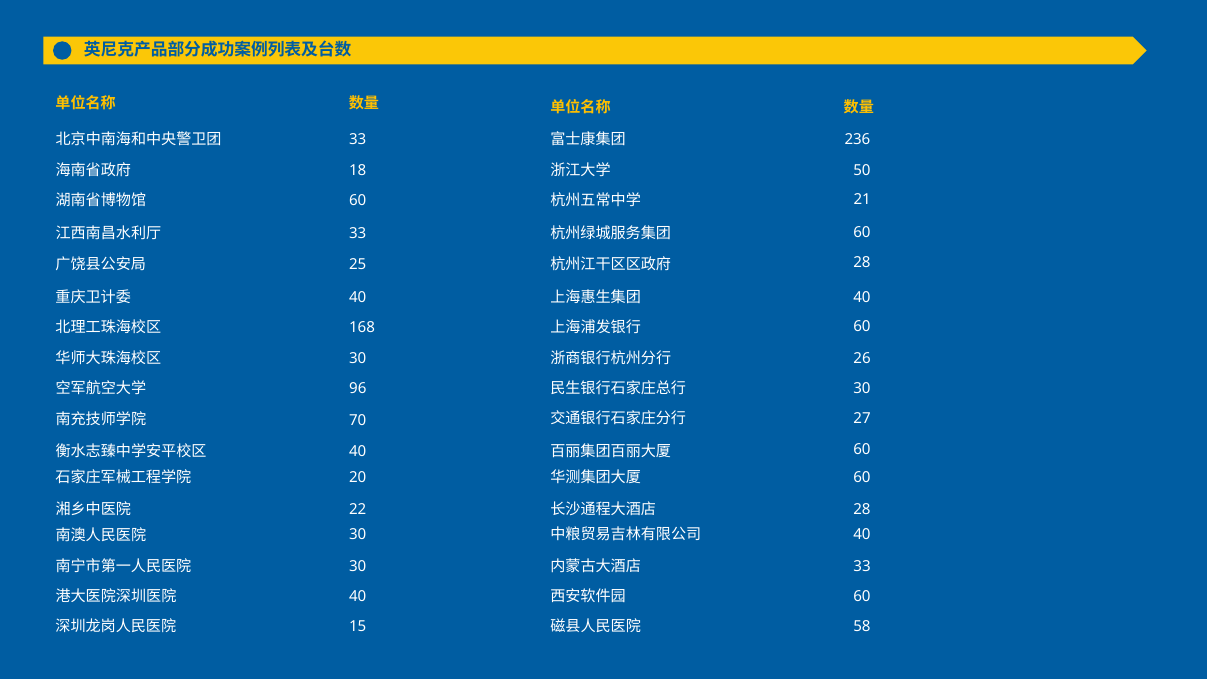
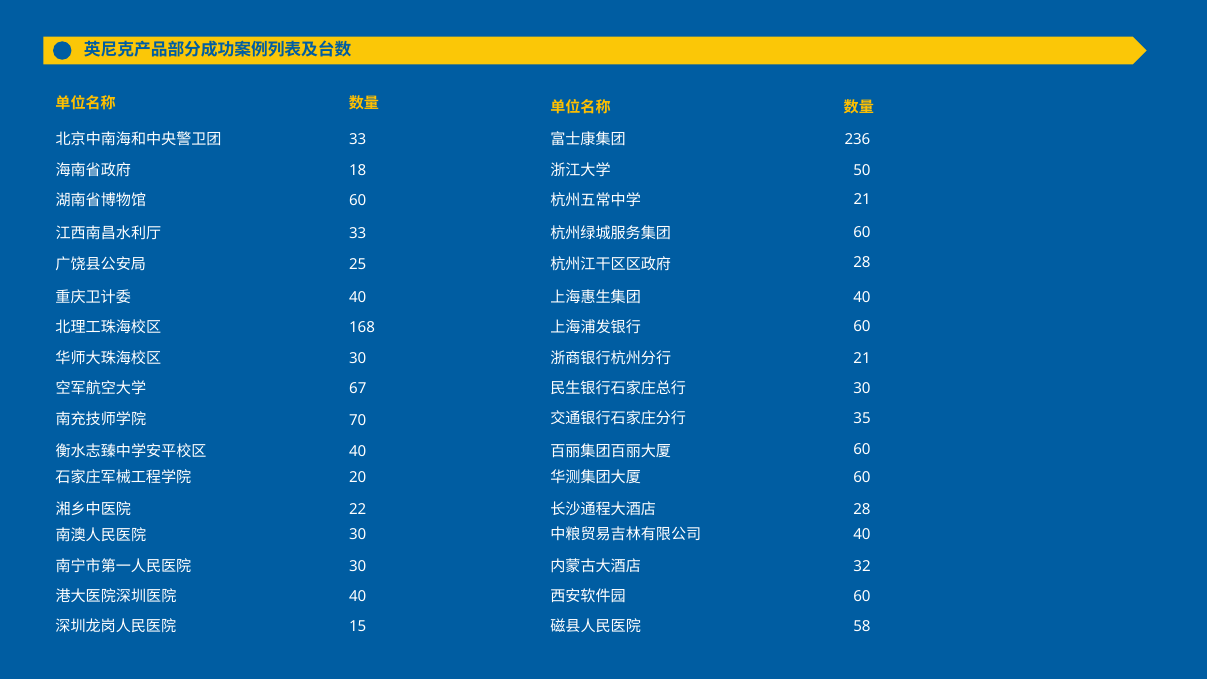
26: 26 -> 21 (862, 358)
96: 96 -> 67 (358, 388)
27: 27 -> 35 (862, 419)
33: 33 -> 32 (862, 566)
